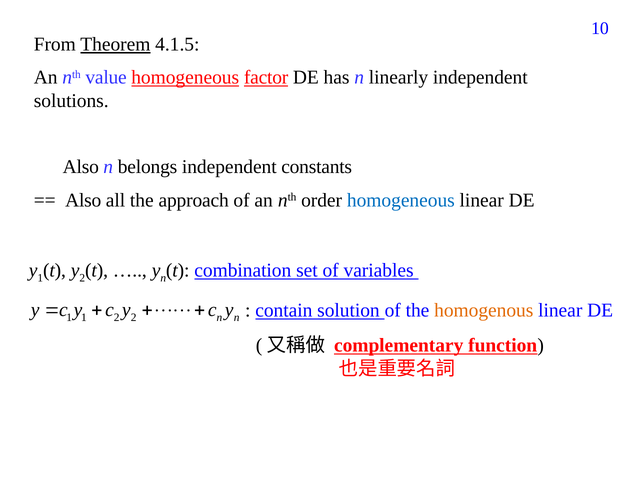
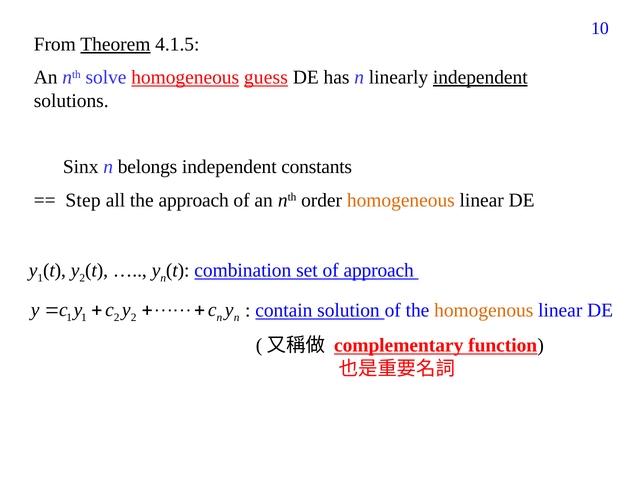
value: value -> solve (106, 77)
factor: factor -> guess (266, 77)
independent underline: none -> present (480, 77)
Also: Also -> Sinx (81, 167)
Also: Also -> Step (83, 200)
homogeneous colour: blue -> orange (401, 200)
of variables: variables -> approach (379, 270)
